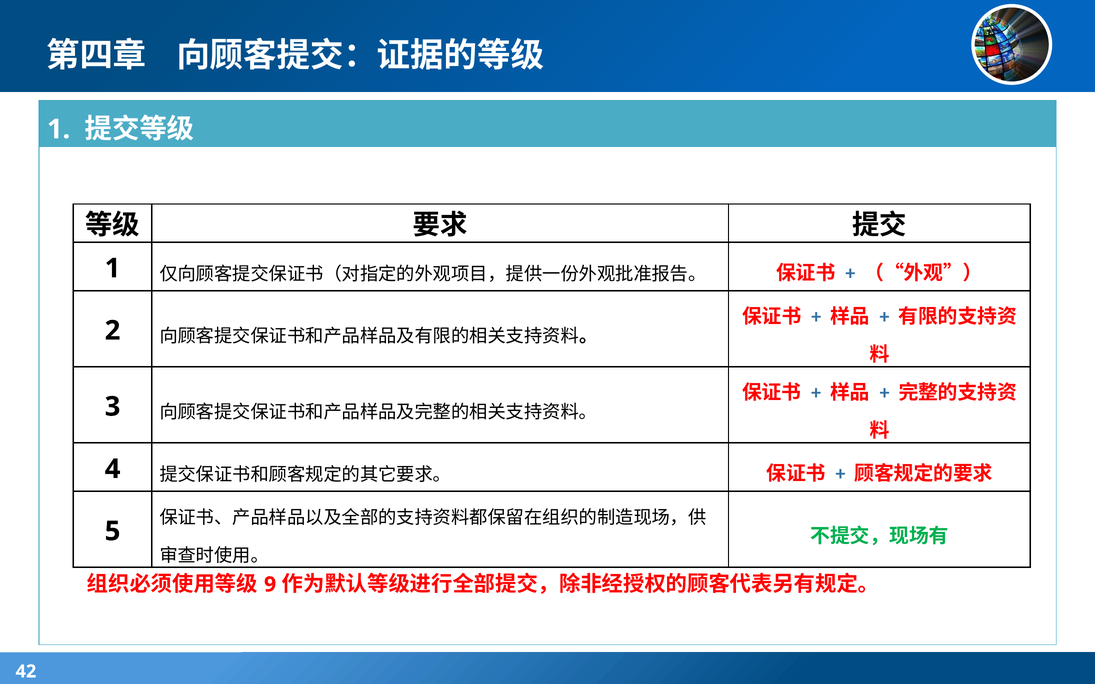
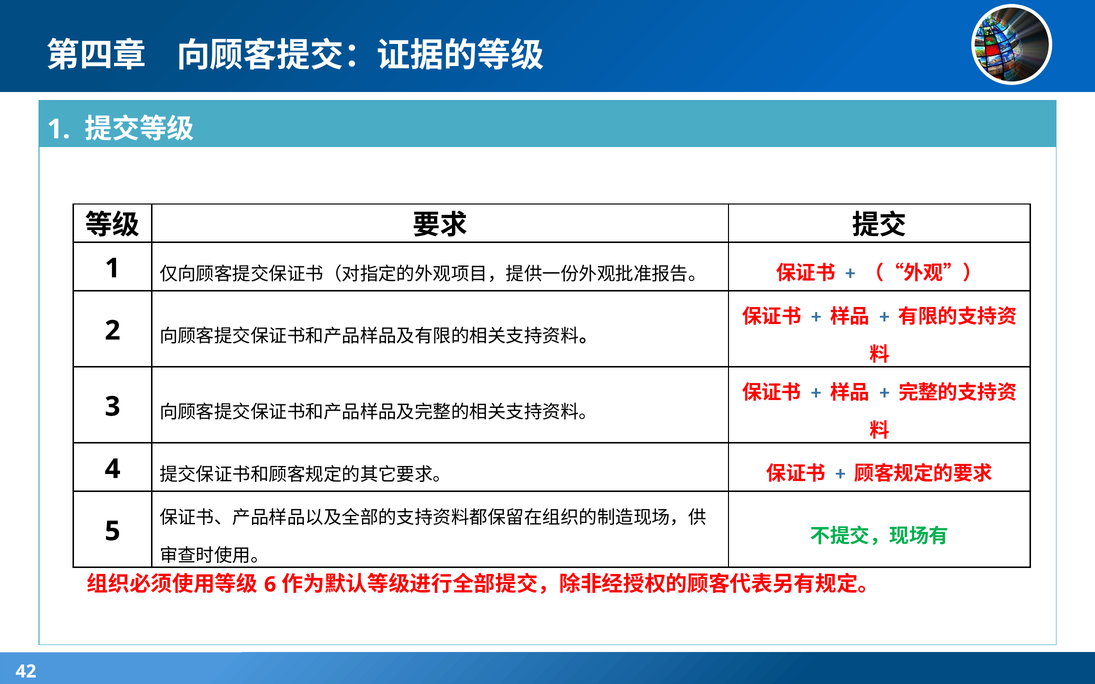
9: 9 -> 6 (270, 585)
